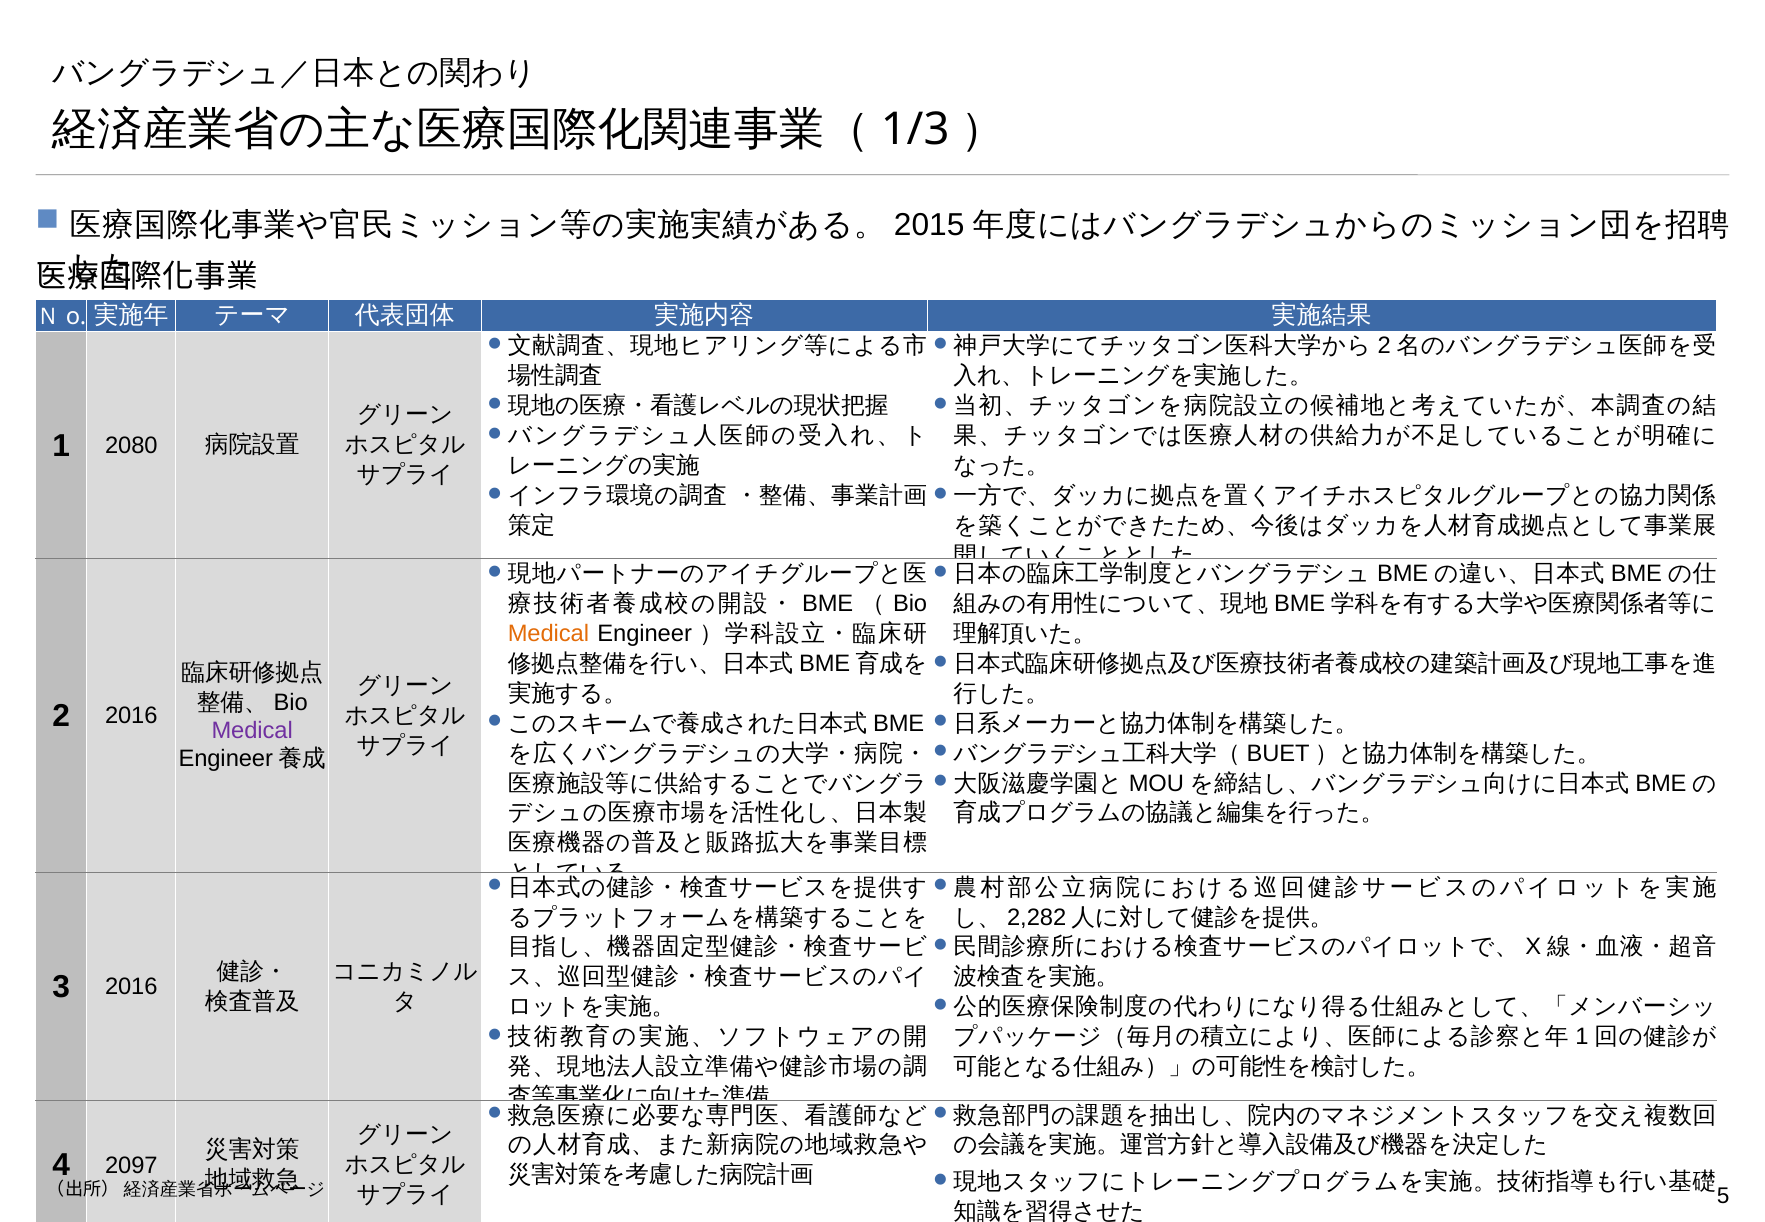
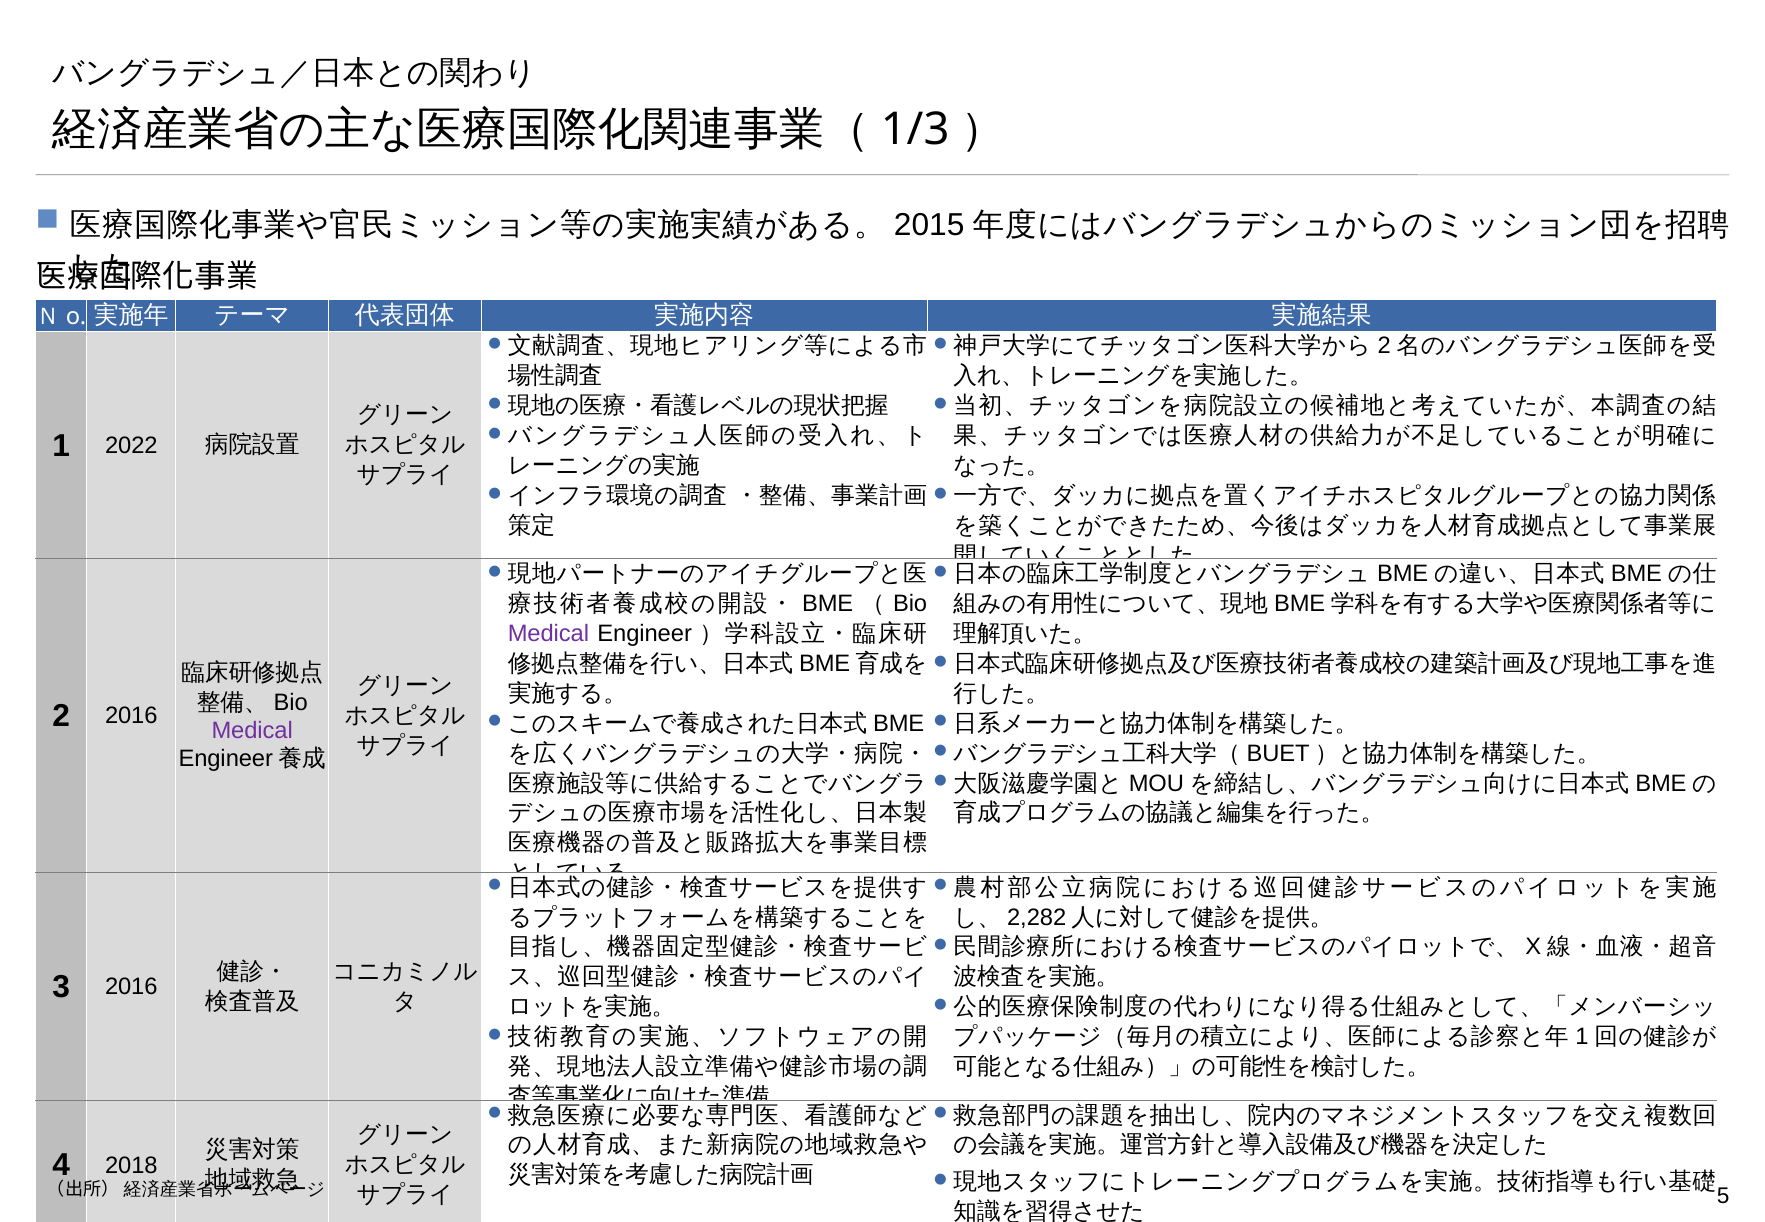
2080: 2080 -> 2022 (131, 445)
Medical colour: orange -> purple (548, 634)
2097: 2097 -> 2018 (131, 1165)
